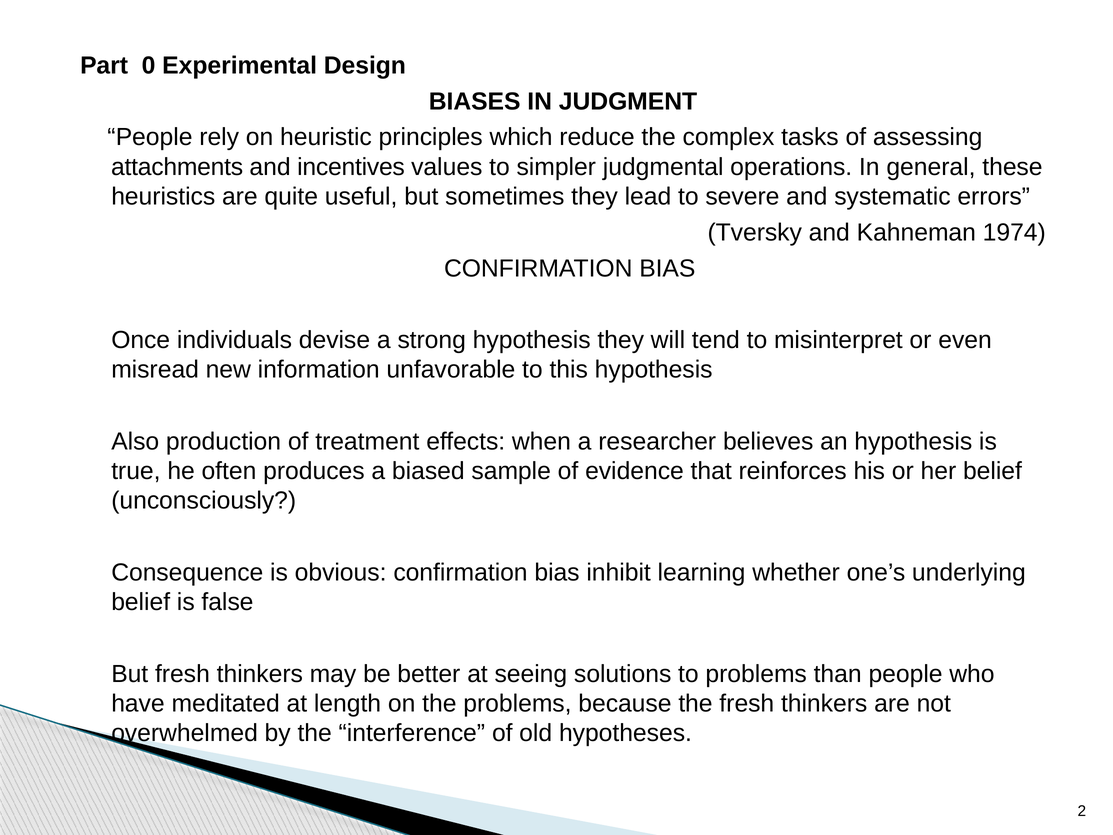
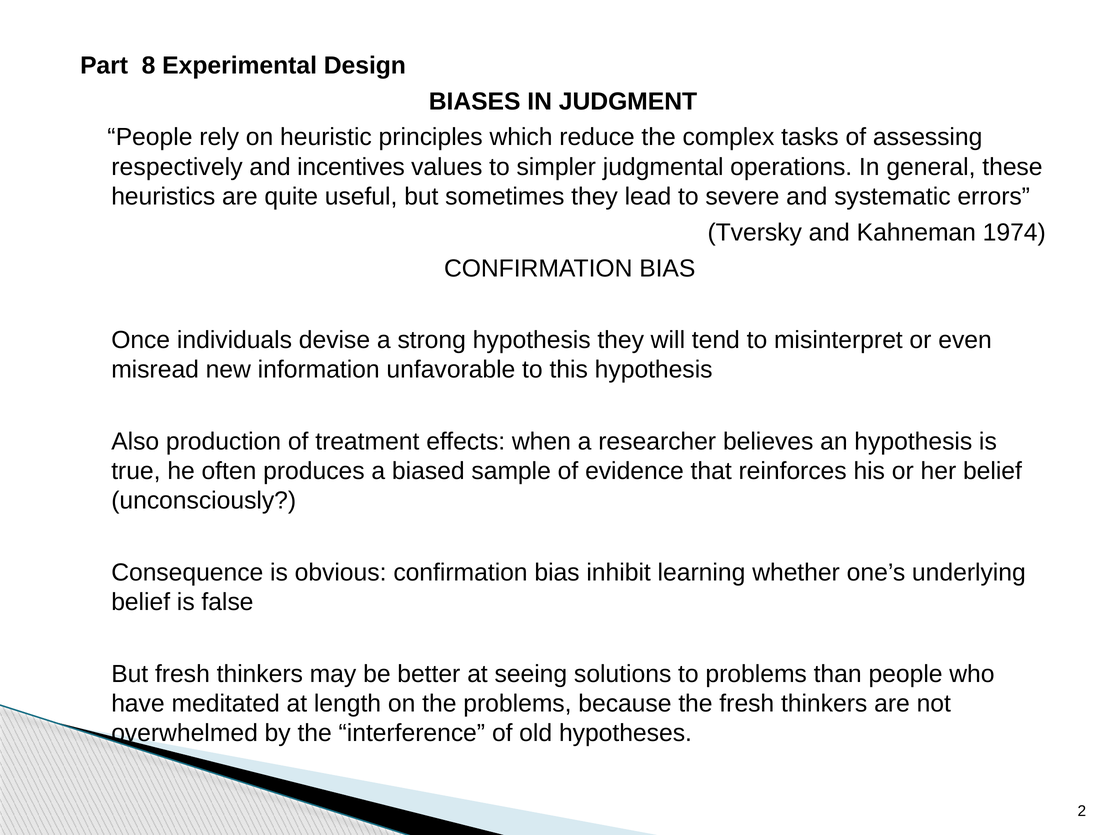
0: 0 -> 8 (149, 66)
attachments: attachments -> respectively (177, 167)
